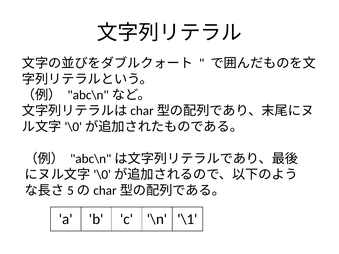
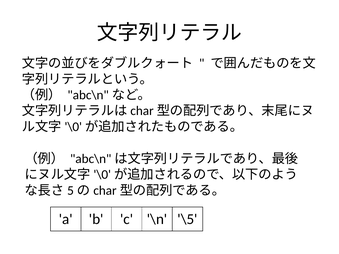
\1: \1 -> \5 (187, 219)
